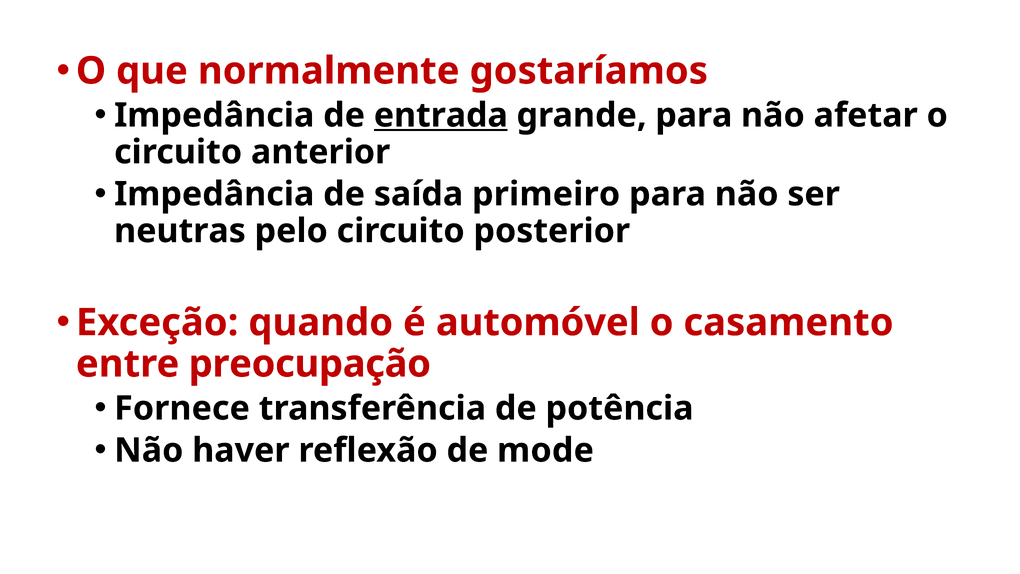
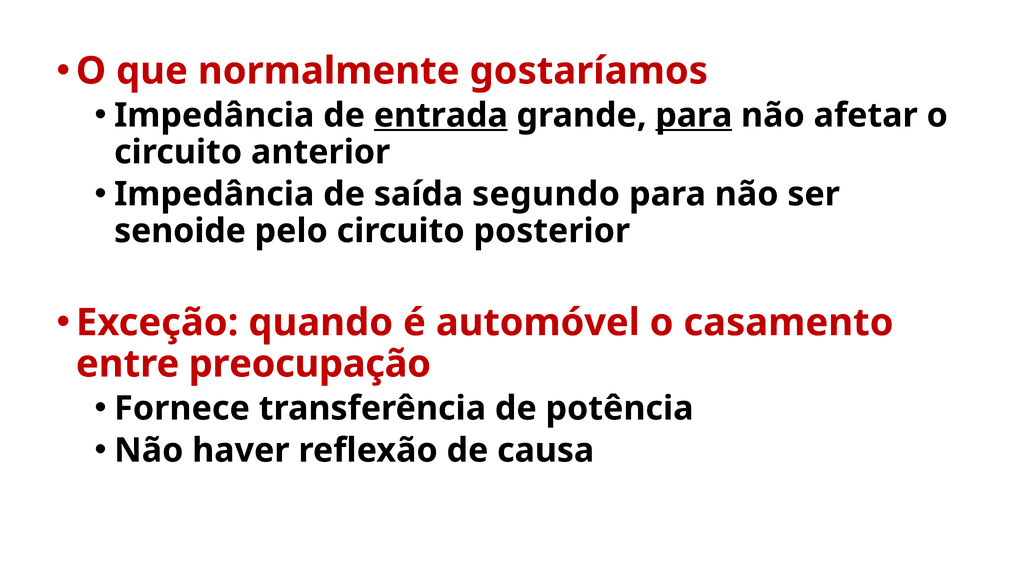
para underline: none -> present (694, 115)
primeiro: primeiro -> segundo (546, 194)
neutras: neutras -> senoide (180, 231)
mode: mode -> causa (546, 450)
